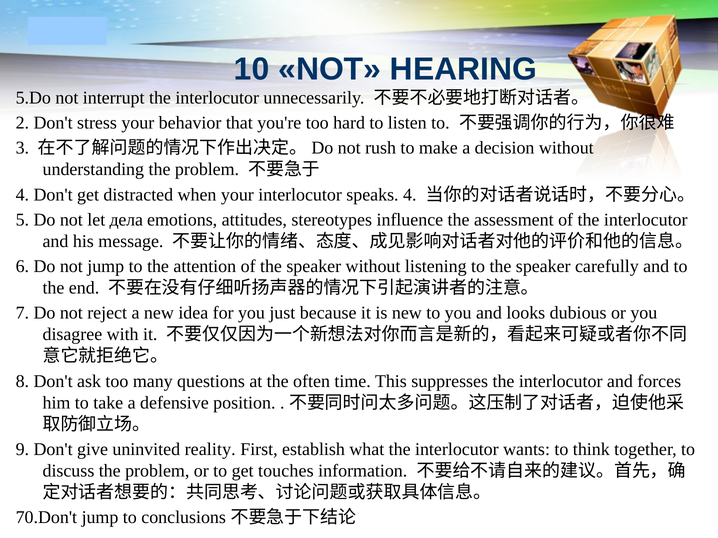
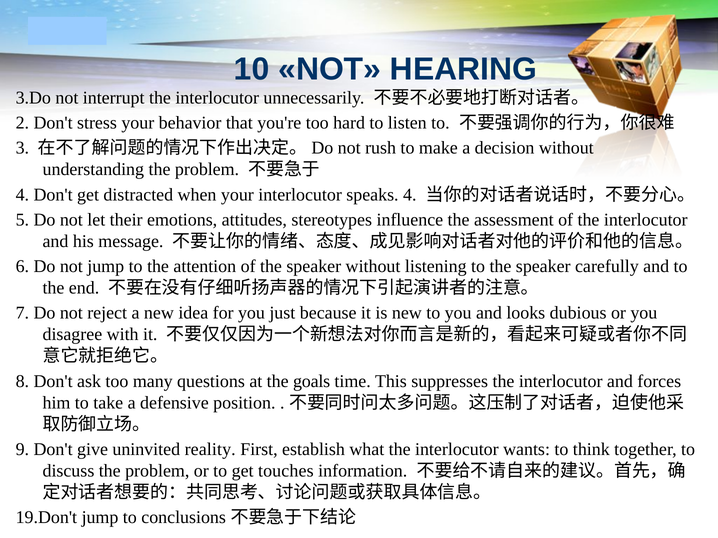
5.Do: 5.Do -> 3.Do (33, 98)
дела: дела -> their (126, 220)
often: often -> goals (312, 382)
70.Don't: 70.Don't -> 19.Don't (46, 518)
